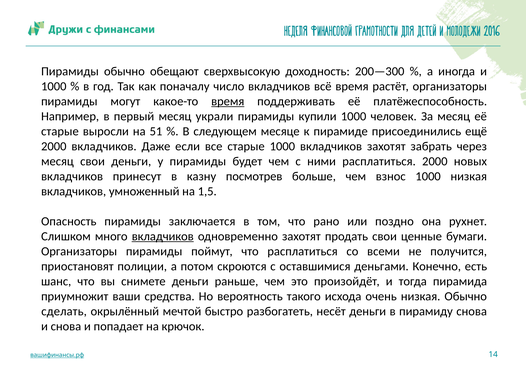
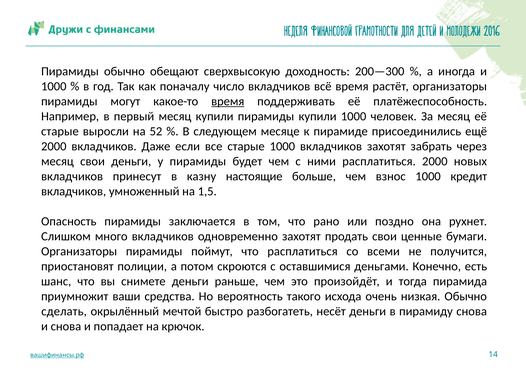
месяц украли: украли -> купили (215, 116)
51: 51 -> 52 (156, 131)
посмотрев: посмотрев -> настоящие (254, 176)
1000 низкая: низкая -> кредит (469, 176)
вкладчиков underline: present -> none (163, 236)
